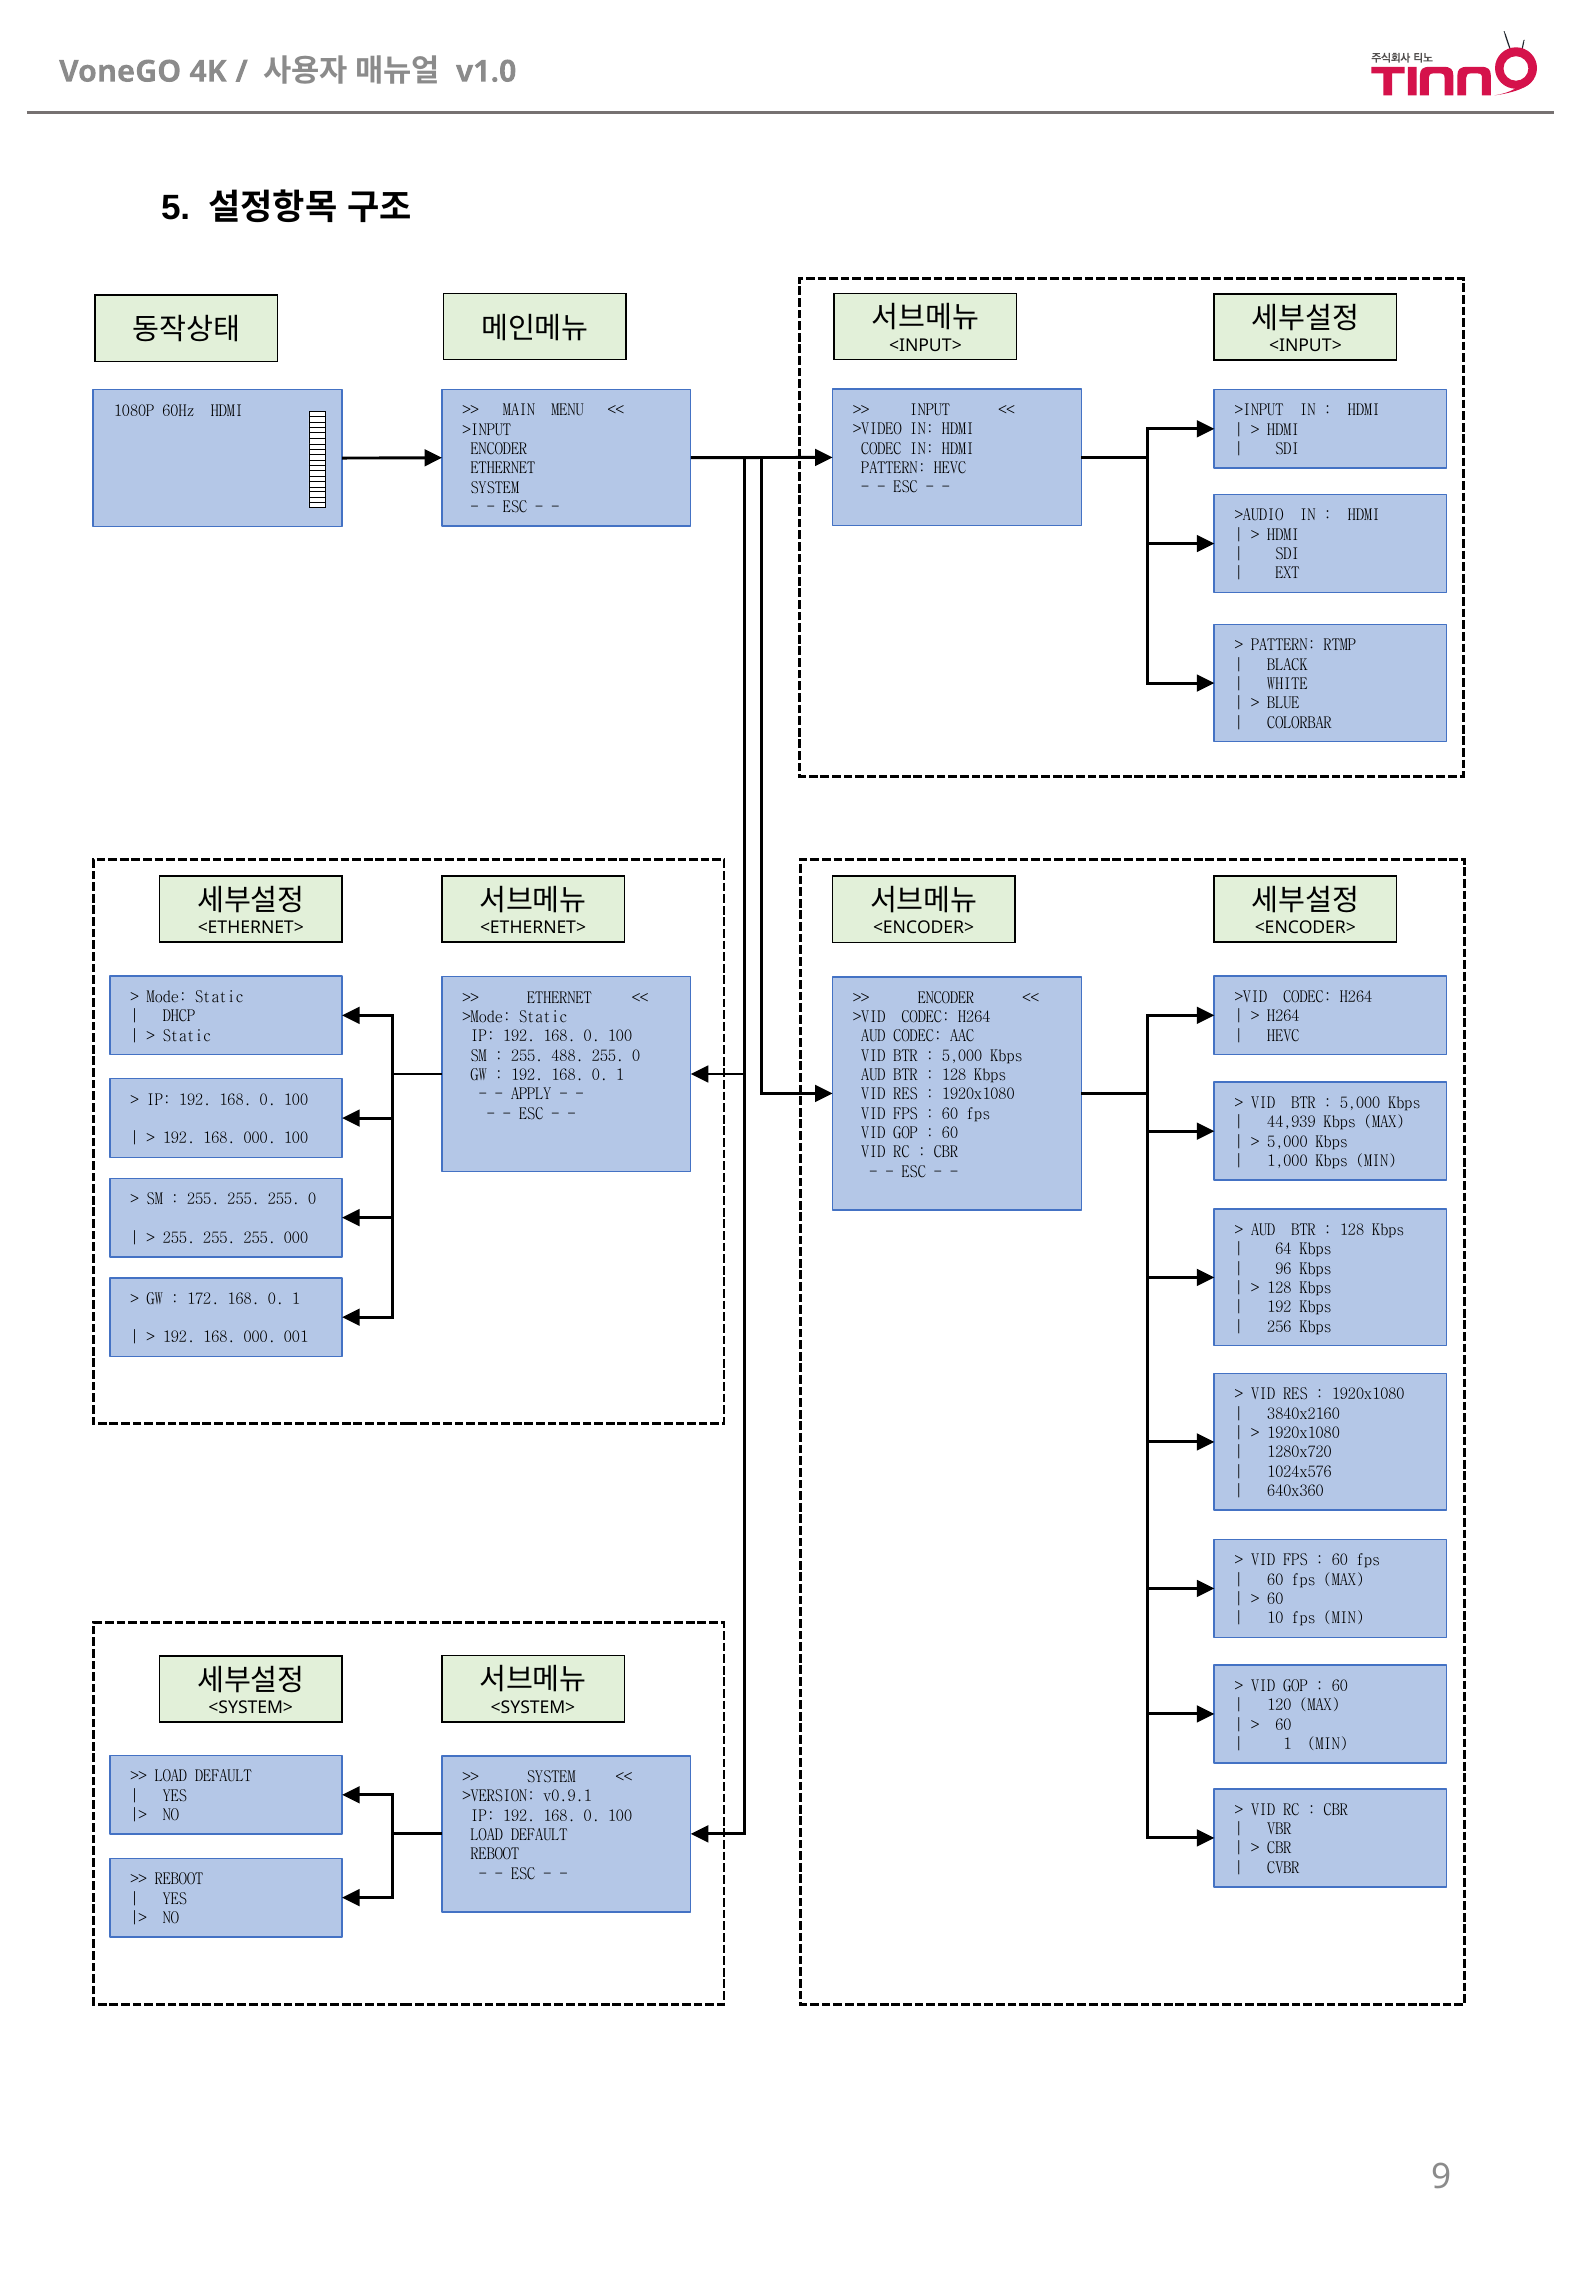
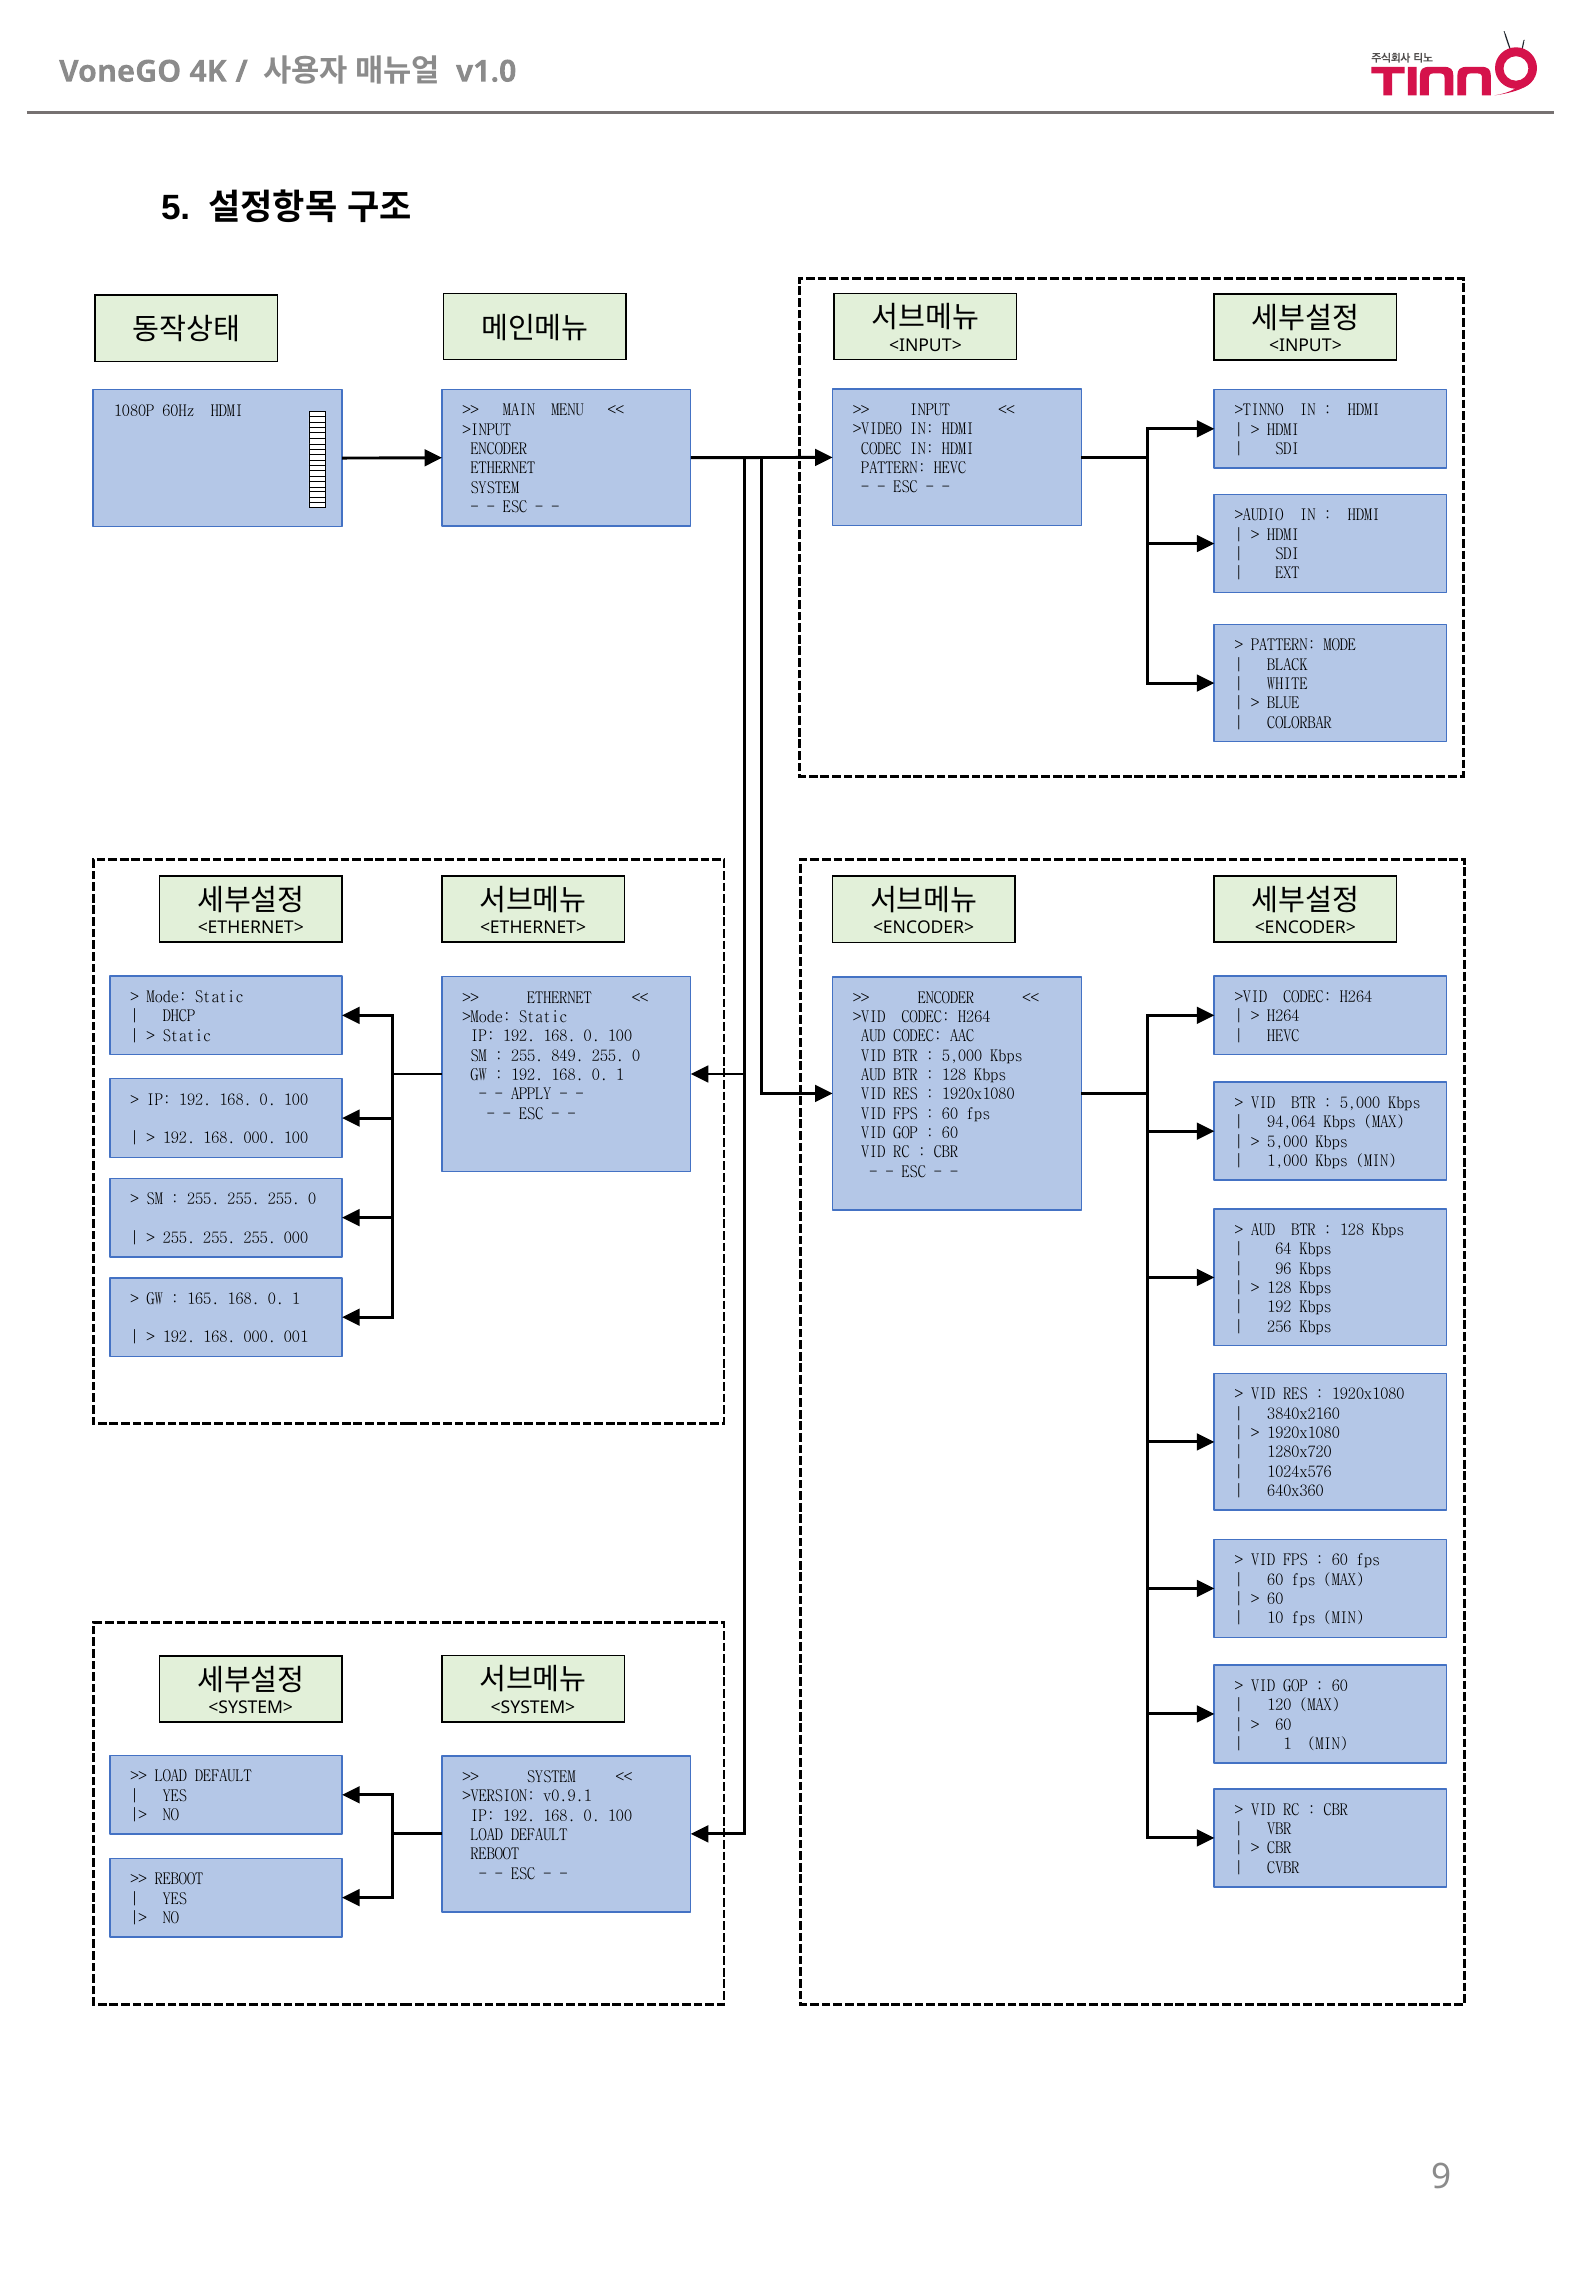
>INPUT: >INPUT -> >TINNO (1259, 411)
PATTERN RTMP: RTMP -> MODE (1340, 646)
488: 488 -> 849 (568, 1056)
44,939: 44,939 -> 94,064 (1291, 1123)
172: 172 -> 165 (203, 1299)
